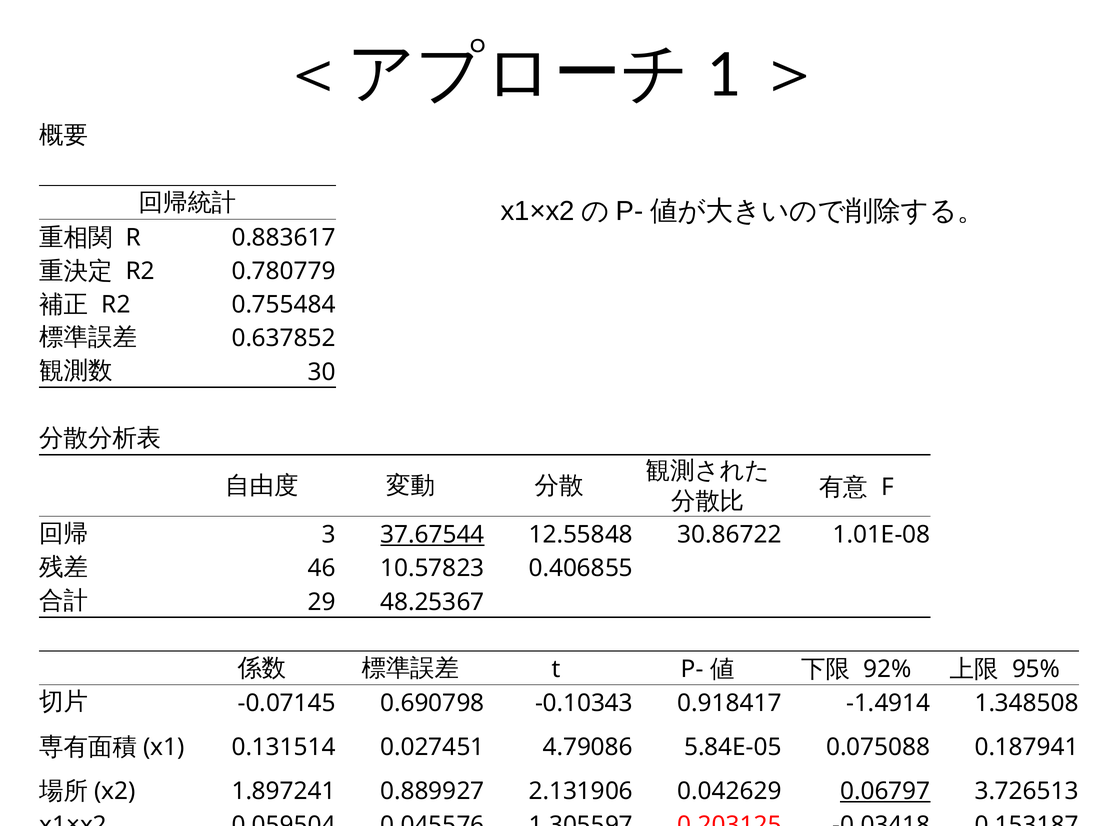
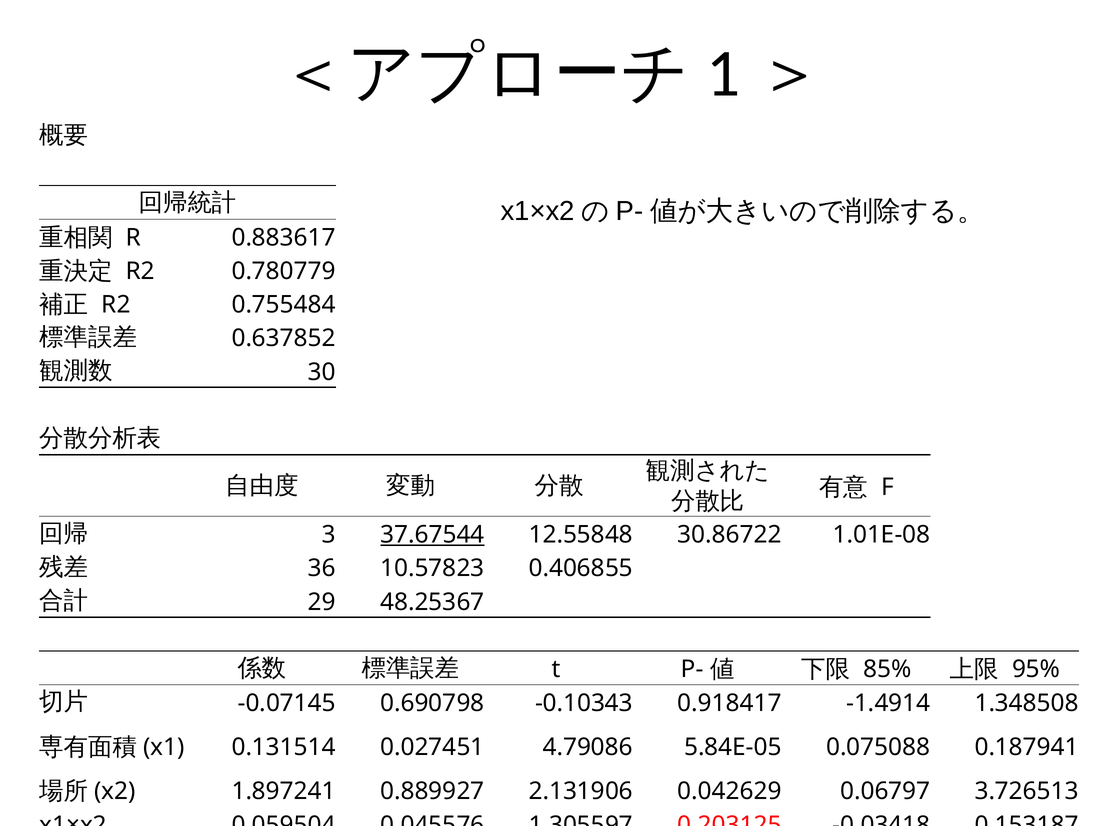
46: 46 -> 36 (322, 568)
92%: 92% -> 85% (888, 669)
0.06797 underline: present -> none (885, 791)
